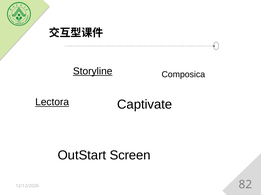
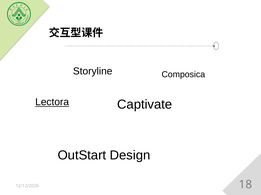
Storyline underline: present -> none (93, 71)
Screen: Screen -> Design (130, 156)
82: 82 -> 18 (245, 185)
